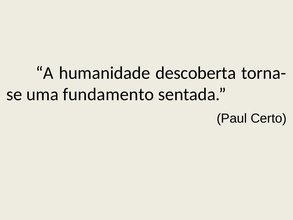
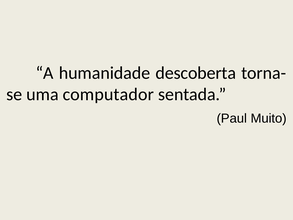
fundamento: fundamento -> computador (108, 94)
Certo: Certo -> Muito (269, 118)
